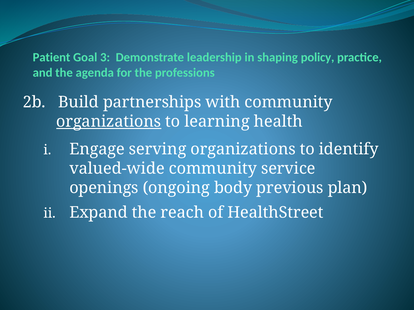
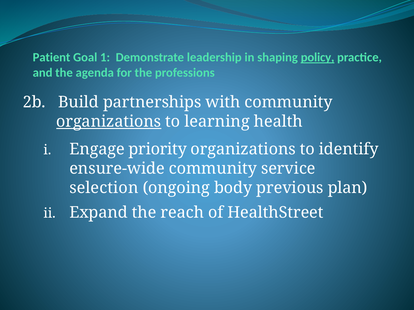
3: 3 -> 1 (105, 57)
policy underline: none -> present (318, 57)
serving: serving -> priority (158, 149)
valued-wide: valued-wide -> ensure-wide (117, 169)
openings: openings -> selection (104, 188)
